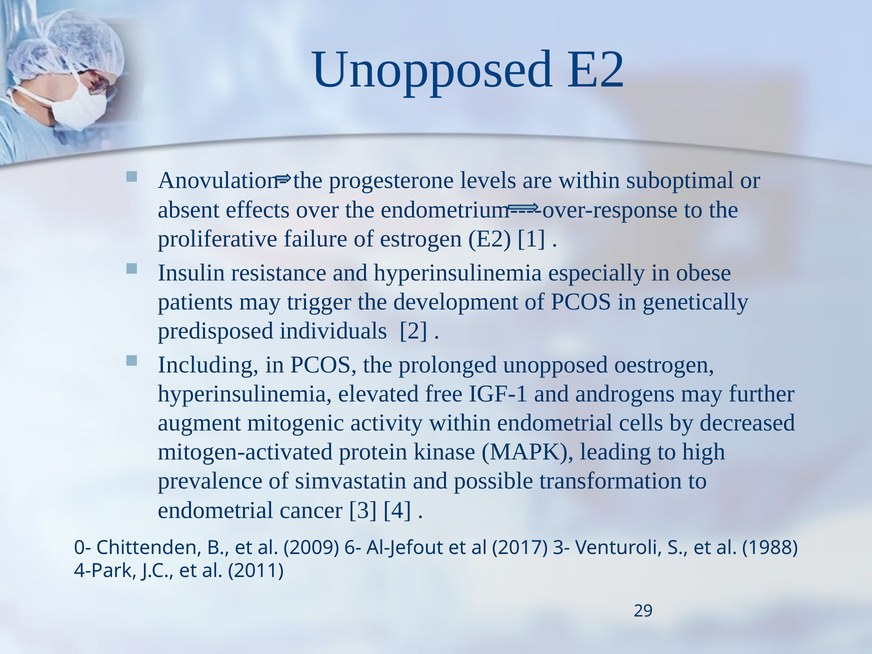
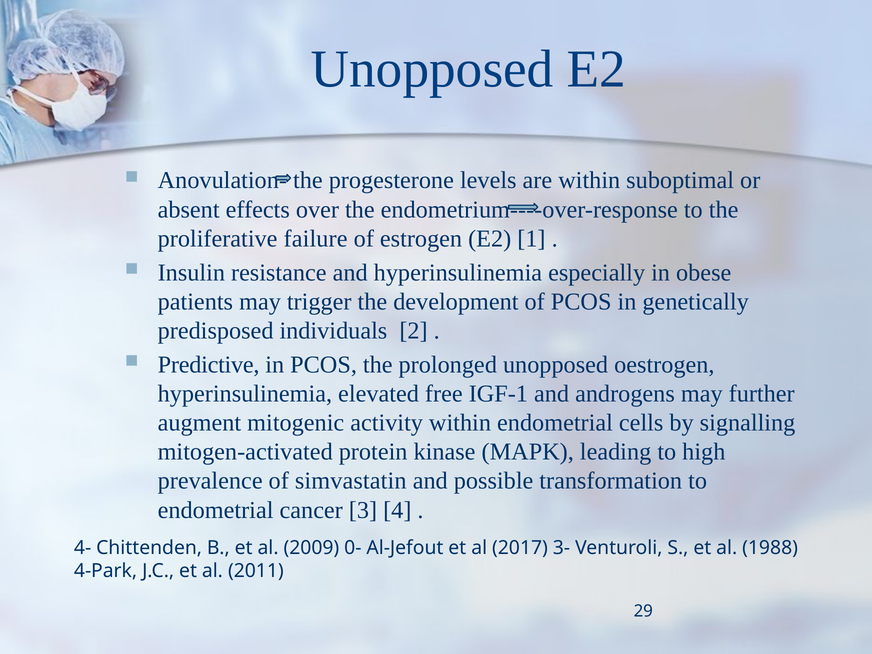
Including: Including -> Predictive (209, 365)
decreased: decreased -> signalling (748, 423)
0-: 0- -> 4- (83, 548)
6-: 6- -> 0- (353, 548)
